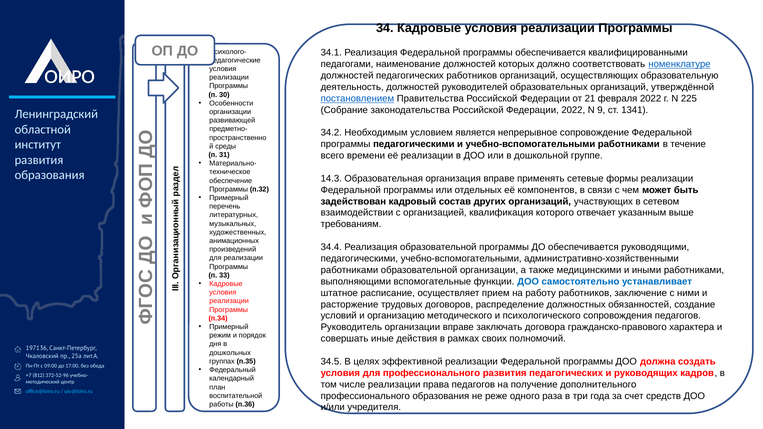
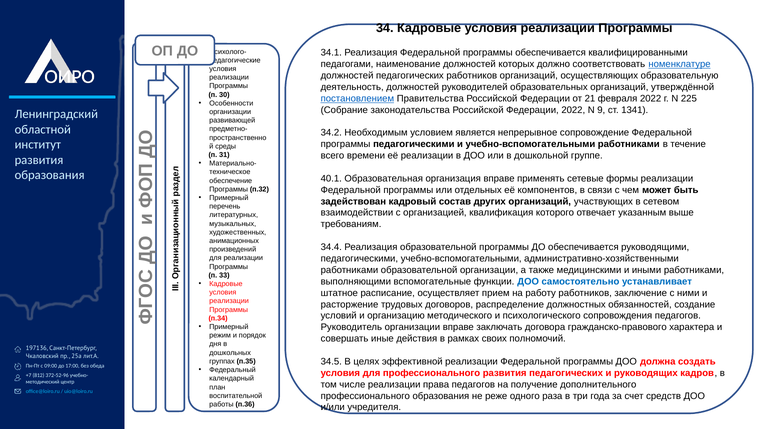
14.3: 14.3 -> 40.1 (331, 179)
